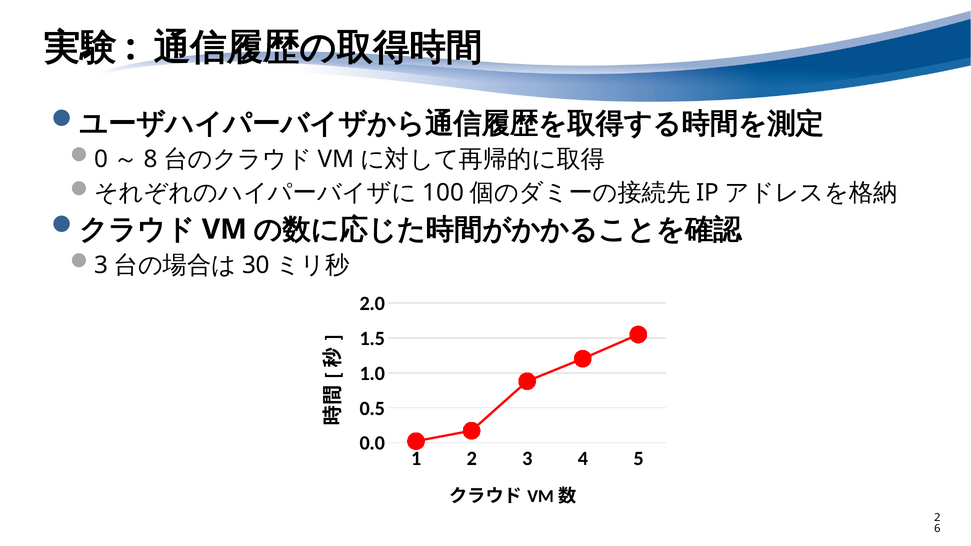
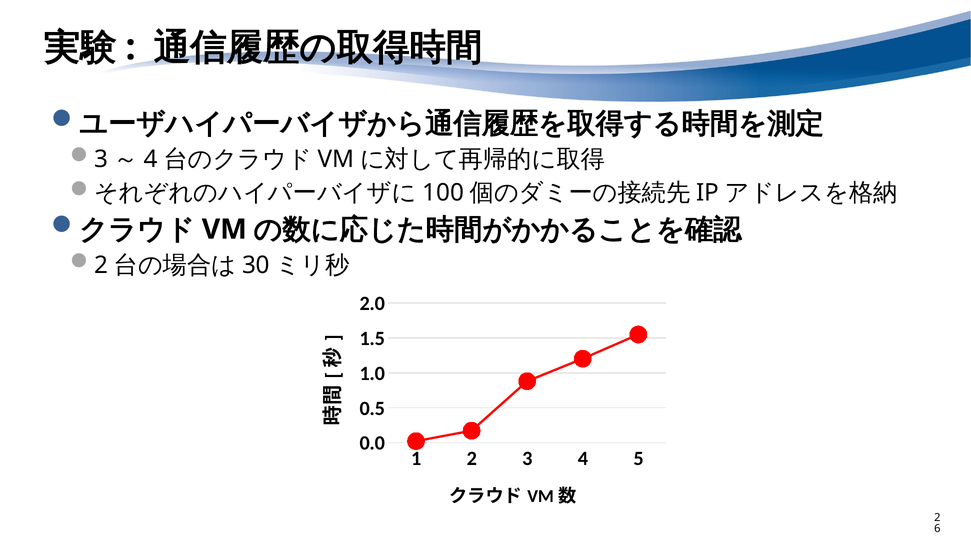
0: 0 -> 3 (101, 159)
8: 8 -> 4 (151, 159)
3: 3 -> 2 (101, 265)
